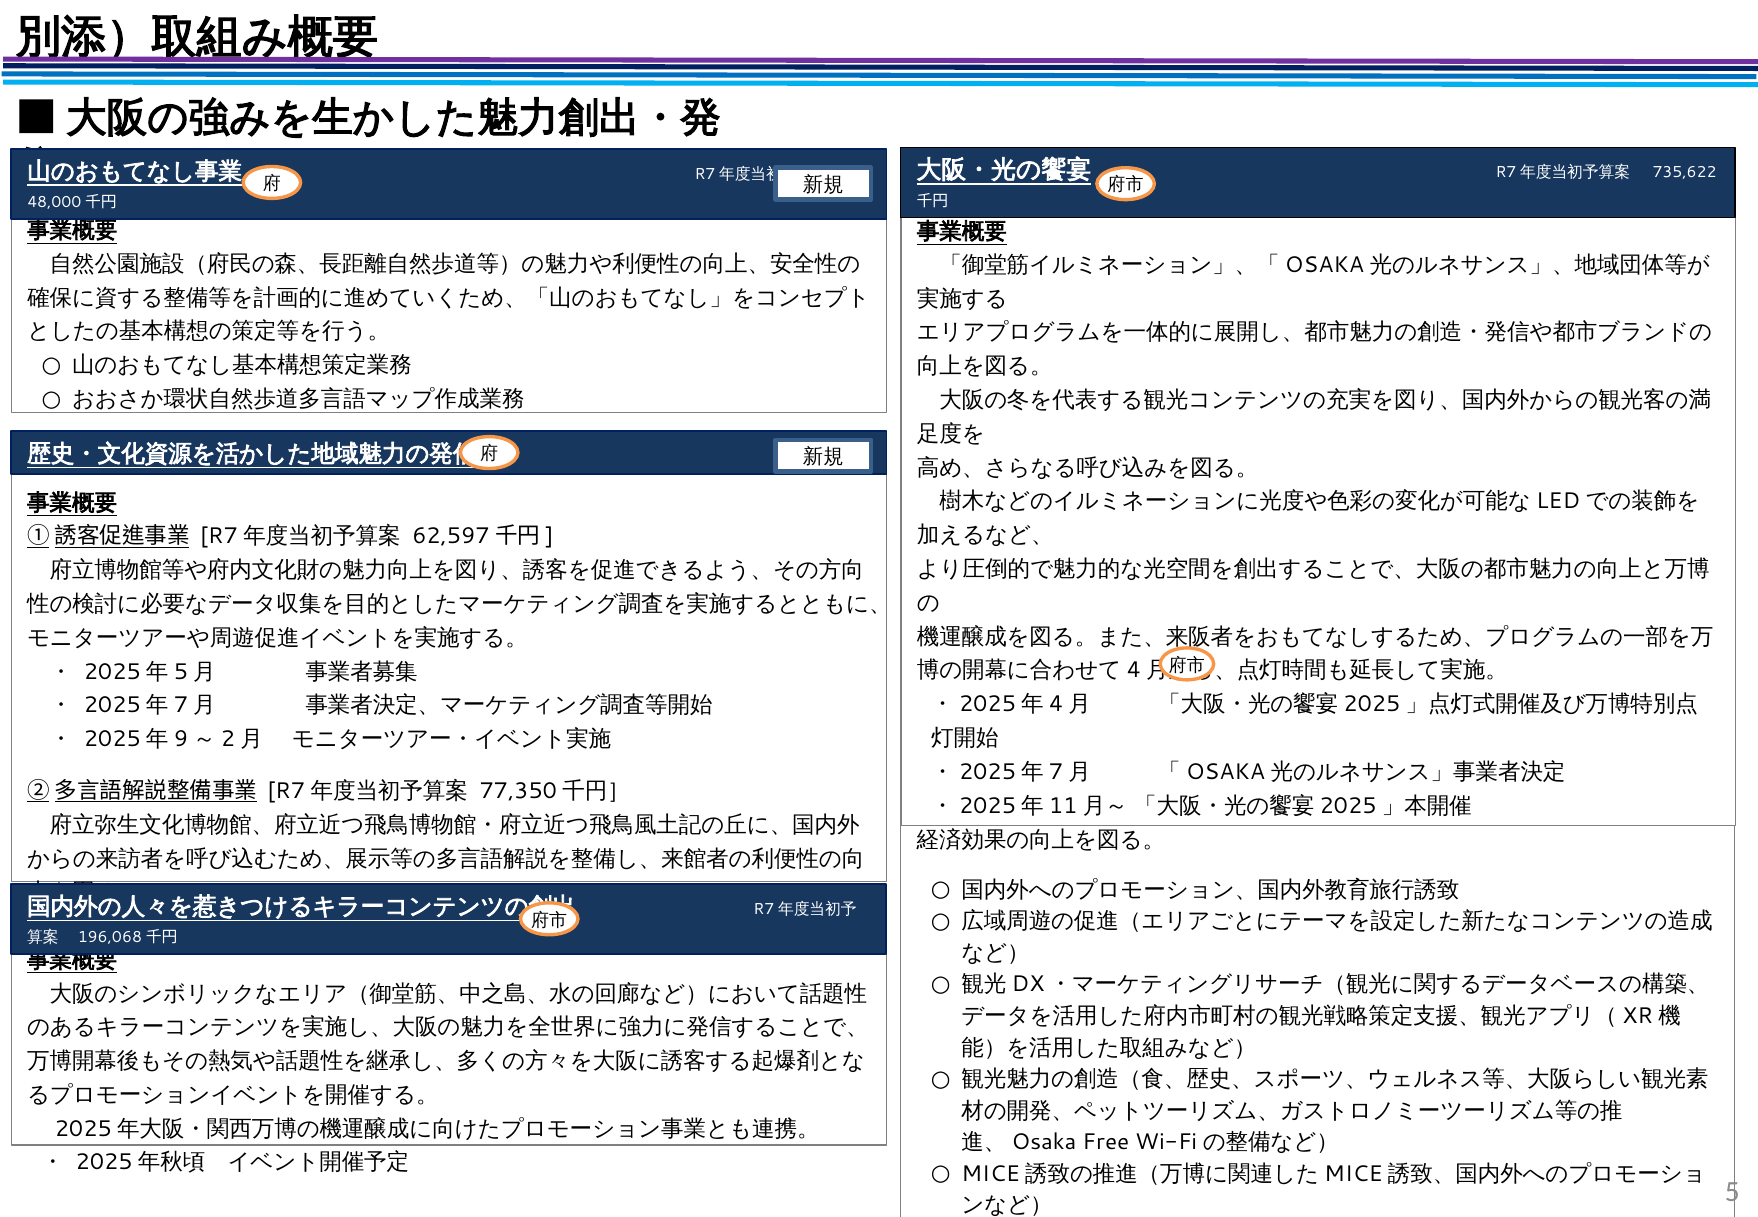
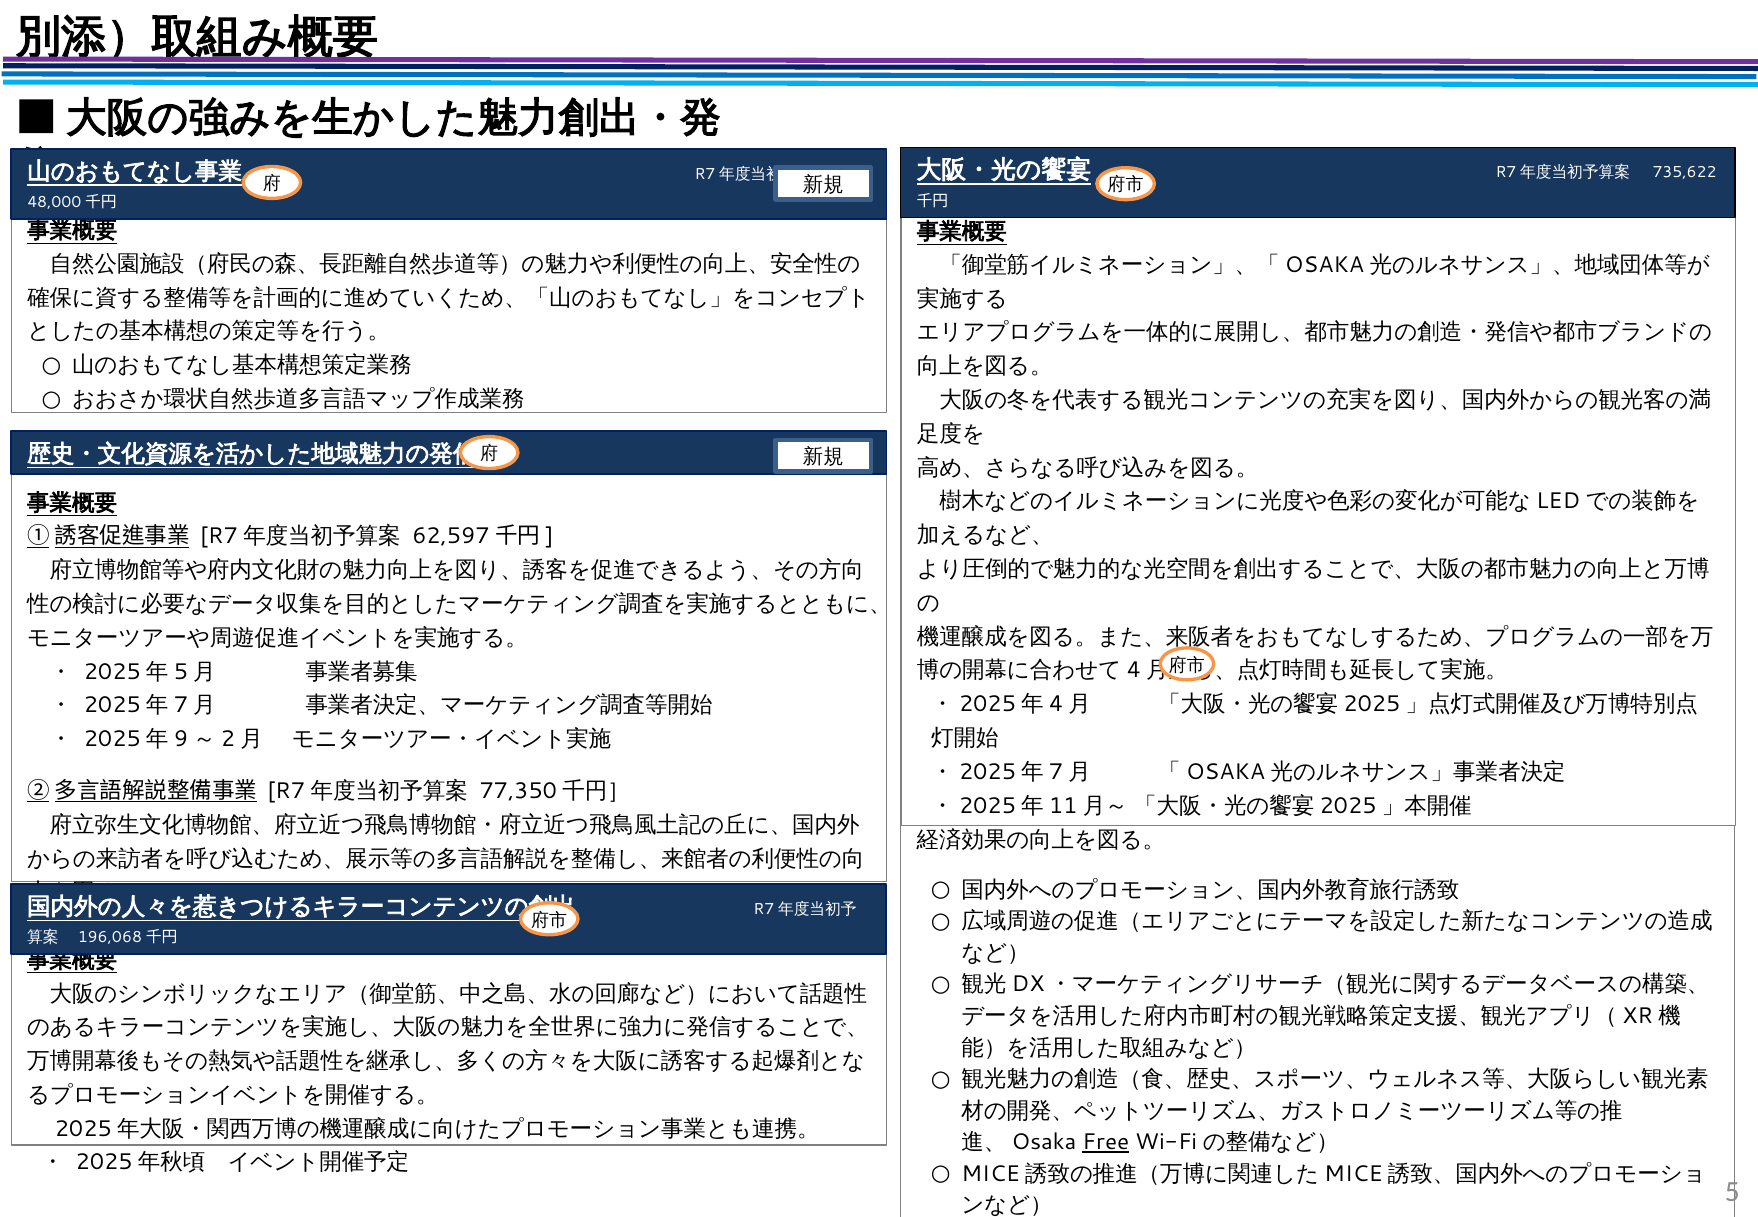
Free underline: none -> present (1106, 1142)
